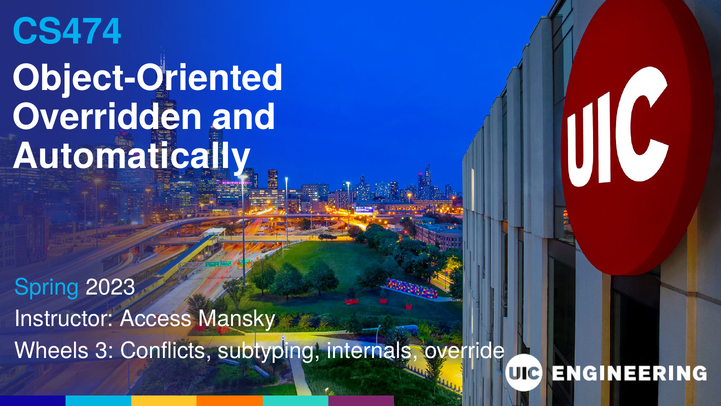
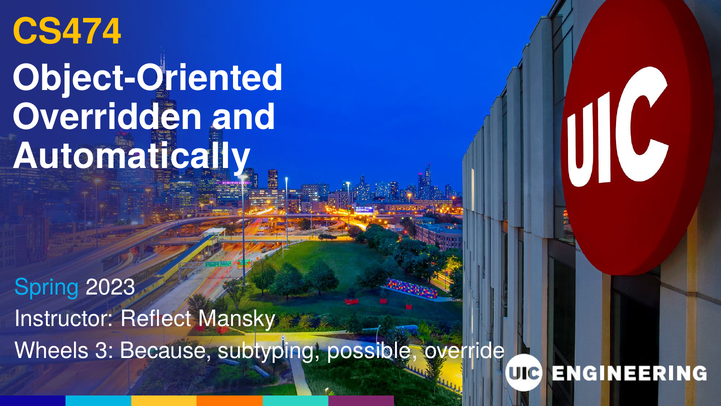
CS474 colour: light blue -> yellow (67, 32)
Access: Access -> Reflect (156, 319)
Conflicts: Conflicts -> Because (166, 350)
internals: internals -> possible (373, 350)
